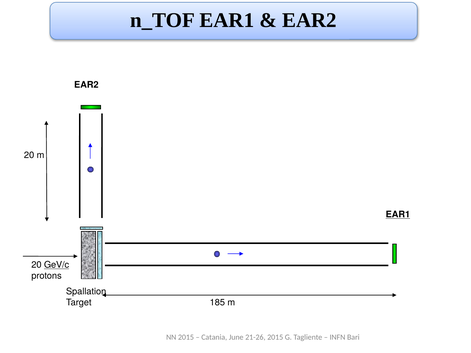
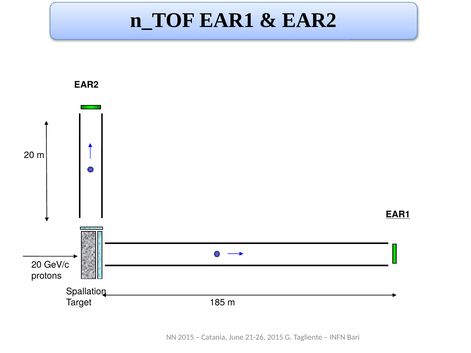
GeV/c underline: present -> none (57, 265)
